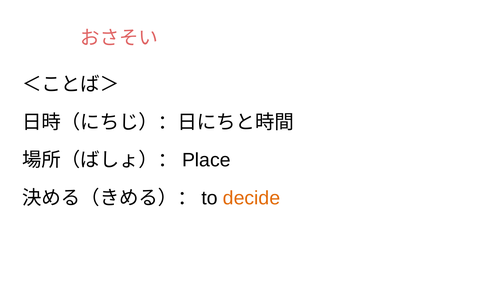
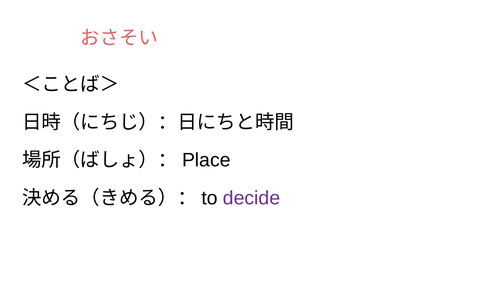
decide colour: orange -> purple (252, 198)
